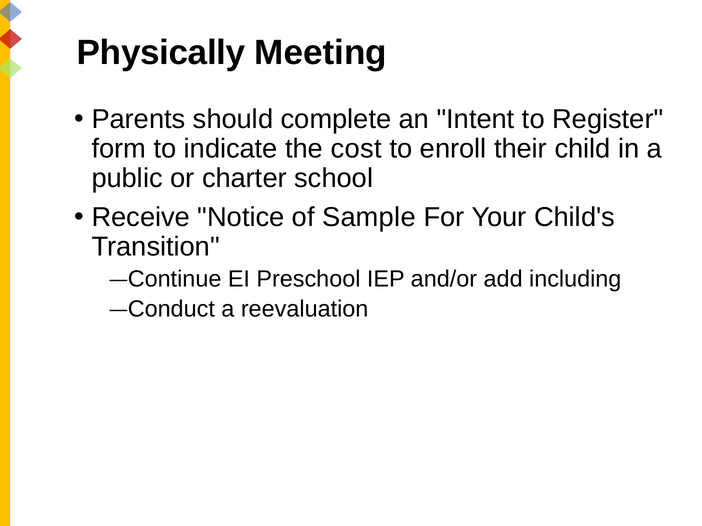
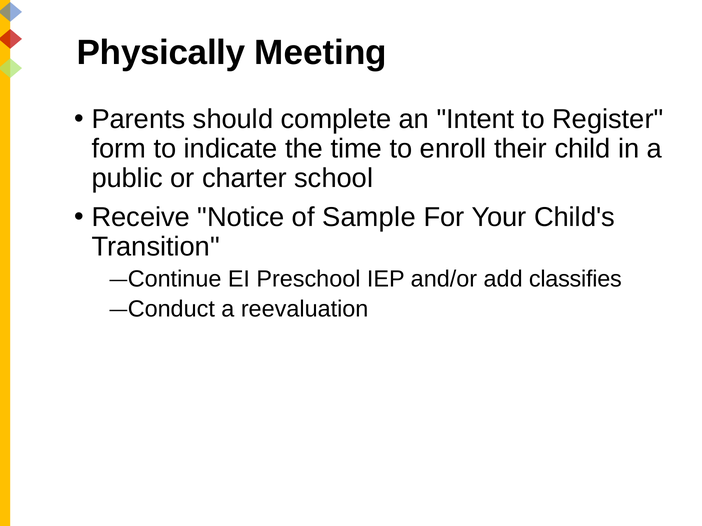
cost: cost -> time (356, 149)
including: including -> classifies (575, 279)
